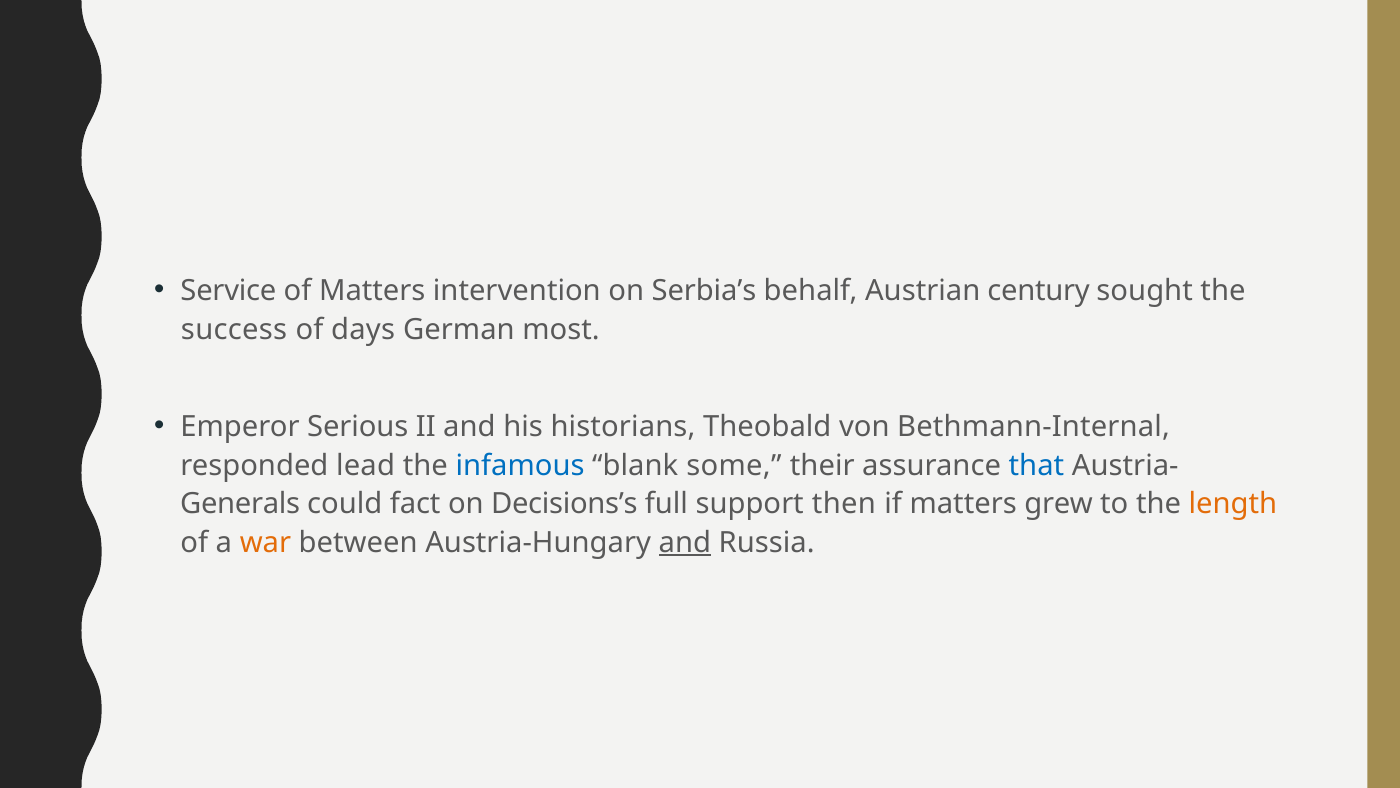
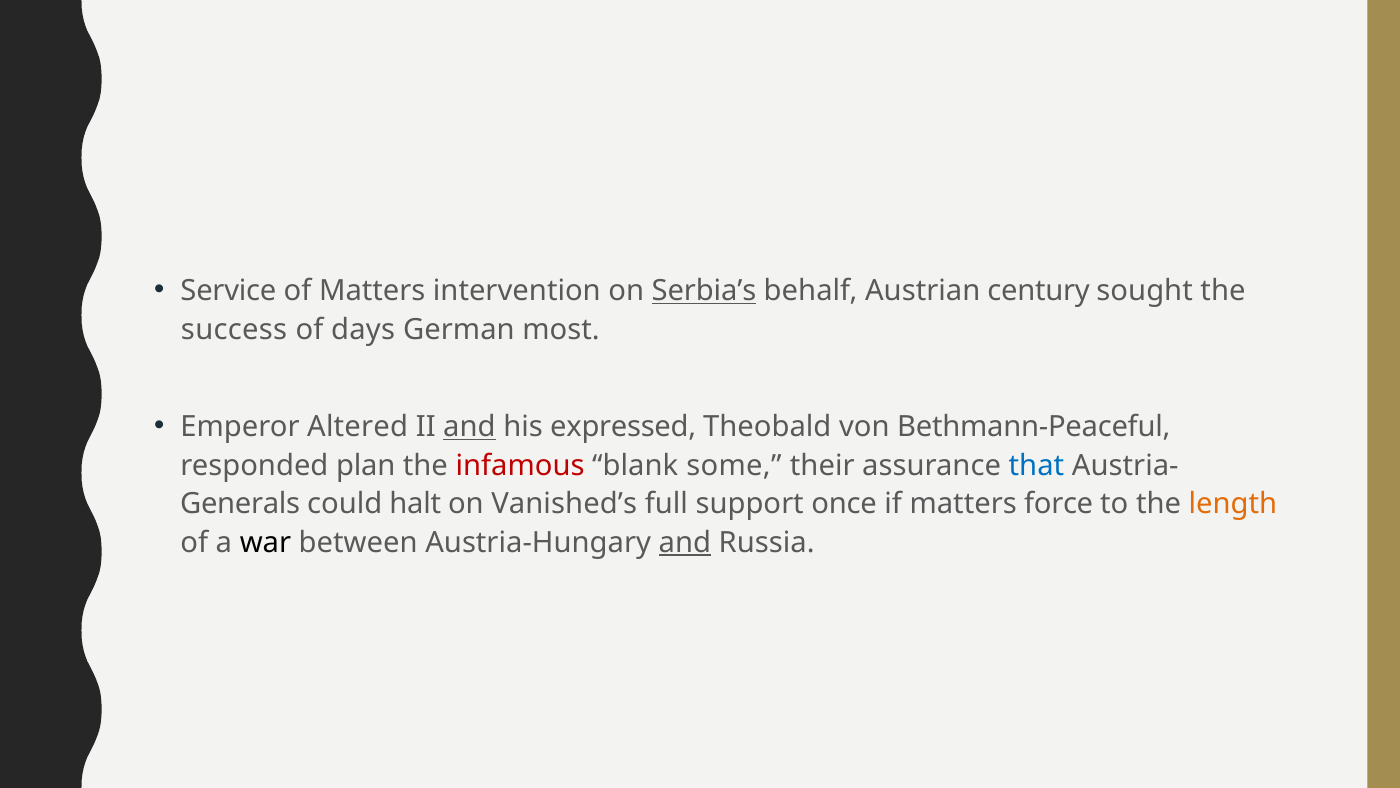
Serbia’s underline: none -> present (704, 291)
Serious: Serious -> Altered (358, 427)
and underline: none -> present (469, 427)
historians: historians -> expressed (623, 427)
Bethmann-Internal: Bethmann-Internal -> Bethmann-Peaceful (1034, 427)
lead: lead -> plan (366, 465)
infamous colour: blue -> red (520, 465)
fact: fact -> halt (415, 504)
Decisions’s: Decisions’s -> Vanished’s (564, 504)
then: then -> once (844, 504)
grew: grew -> force (1059, 504)
war colour: orange -> black (265, 542)
